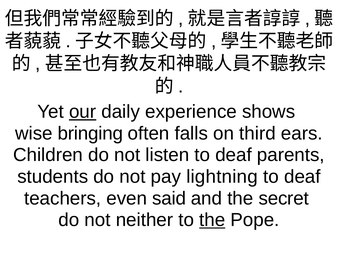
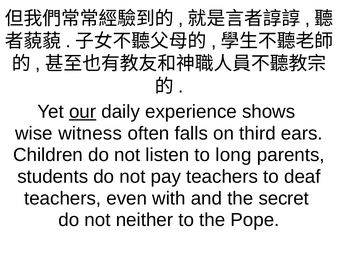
bringing: bringing -> witness (90, 133)
listen to deaf: deaf -> long (233, 155)
pay lightning: lightning -> teachers (222, 176)
said: said -> with (169, 198)
the underline: present -> none (212, 220)
